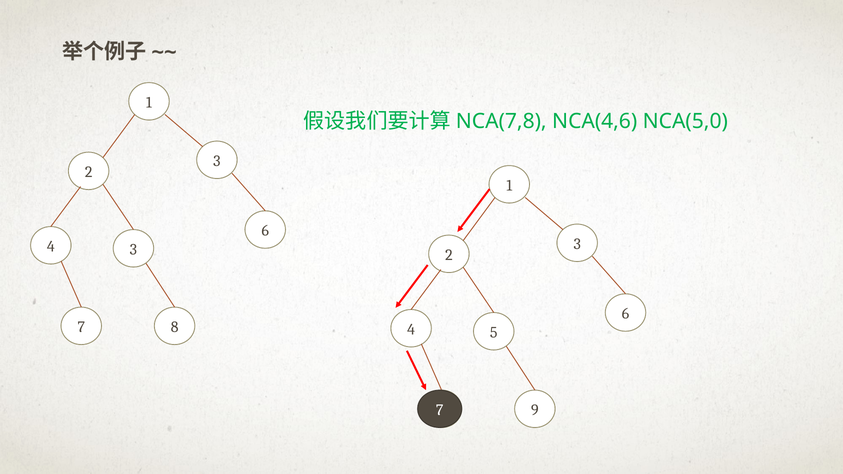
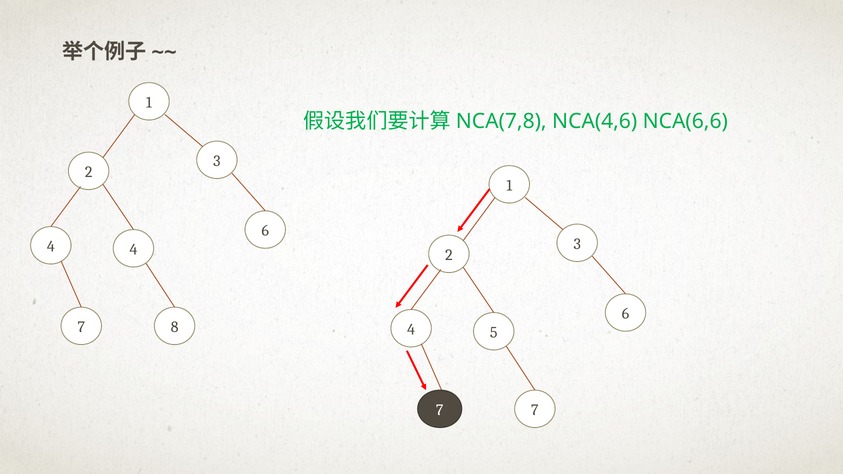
NCA(5,0: NCA(5,0 -> NCA(6,6 (685, 121)
4 3: 3 -> 4 (133, 249)
9: 9 -> 7 (535, 410)
